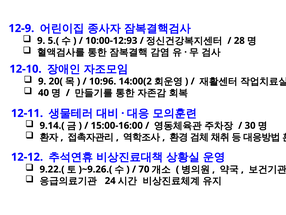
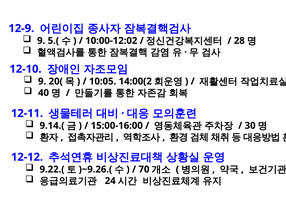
10:00-12:93: 10:00-12:93 -> 10:00-12:02 (111, 41)
10:96: 10:96 -> 10:05 (103, 81)
